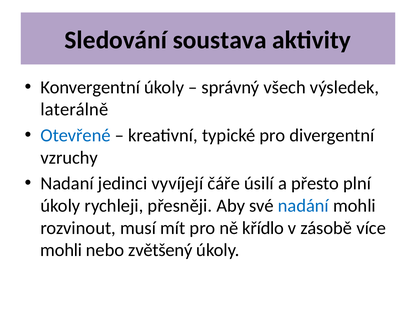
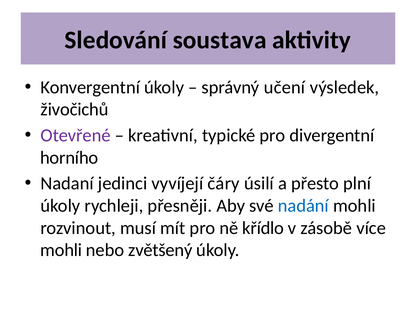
všech: všech -> učení (285, 87)
laterálně: laterálně -> živočichů (75, 109)
Otevřené colour: blue -> purple (76, 135)
vzruchy: vzruchy -> horního (69, 158)
čáře: čáře -> čáry (224, 183)
